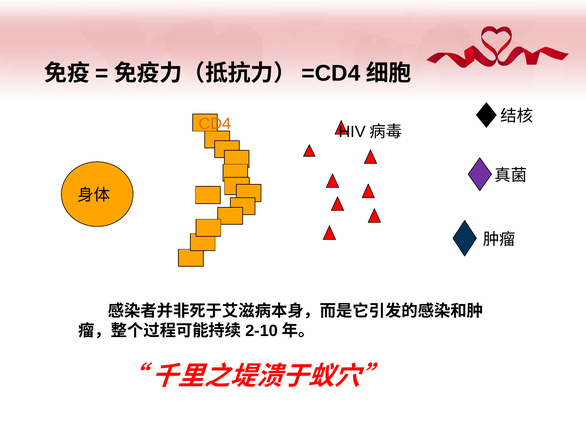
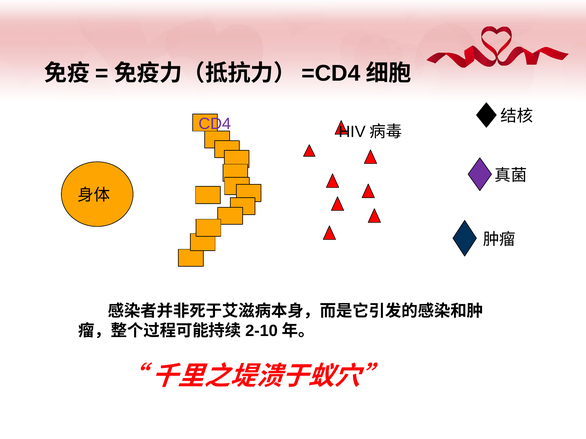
CD4 colour: orange -> purple (215, 124)
